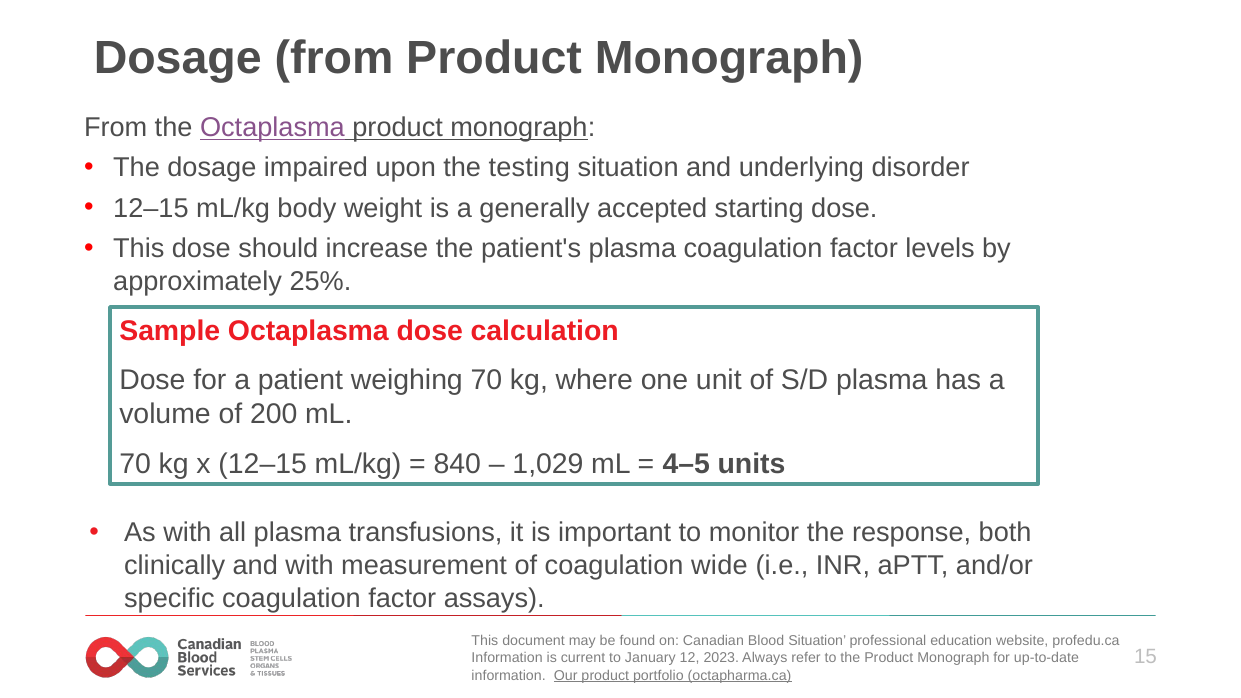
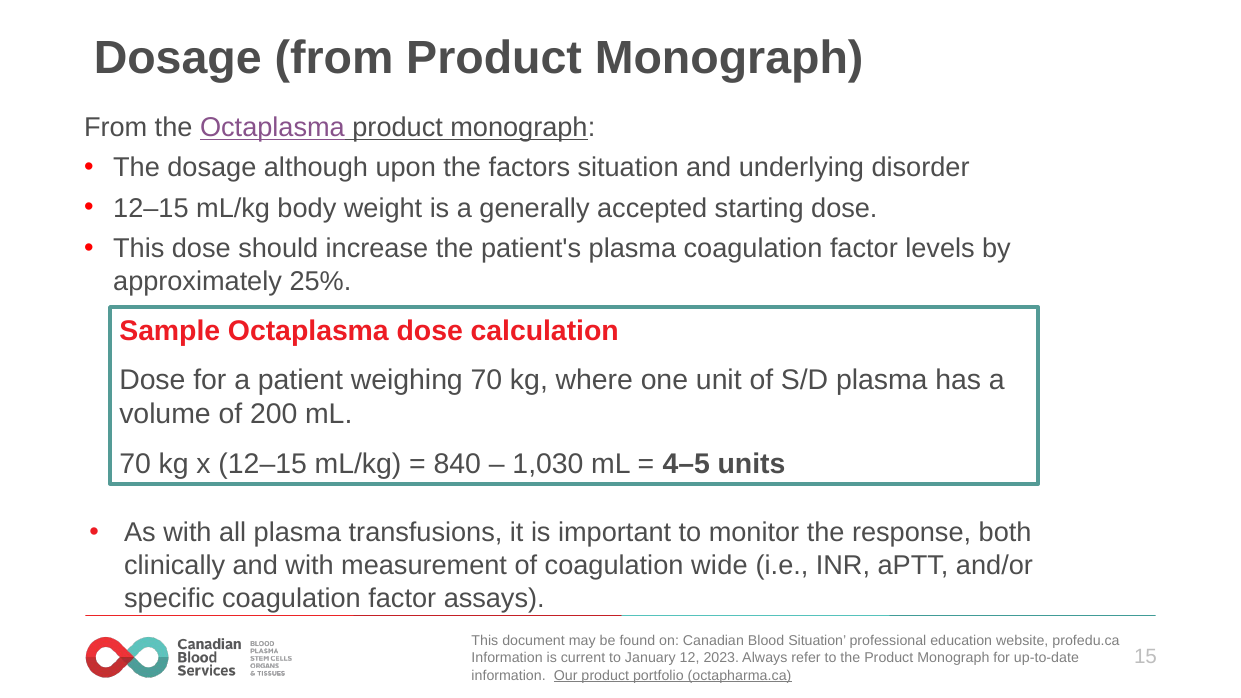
impaired: impaired -> although (316, 168)
testing: testing -> factors (529, 168)
1,029: 1,029 -> 1,030 (548, 464)
